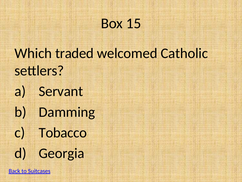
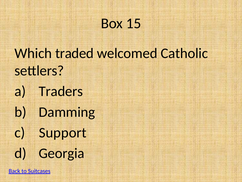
Servant: Servant -> Traders (61, 91)
Tobacco: Tobacco -> Support (63, 132)
